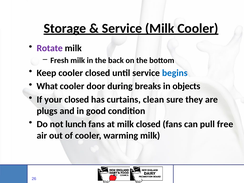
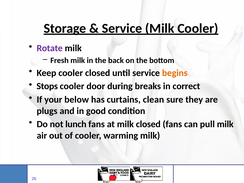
begins colour: blue -> orange (175, 73)
What: What -> Stops (47, 86)
objects: objects -> correct (186, 86)
your closed: closed -> below (77, 100)
pull free: free -> milk (225, 124)
